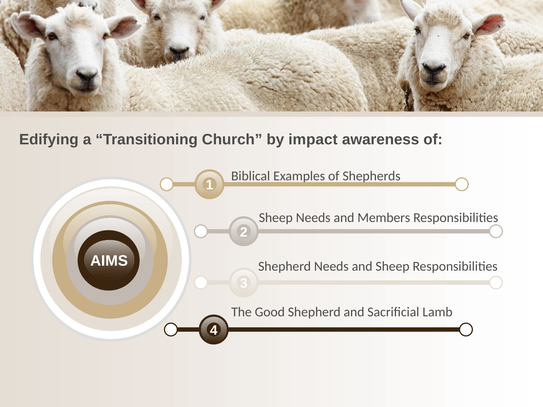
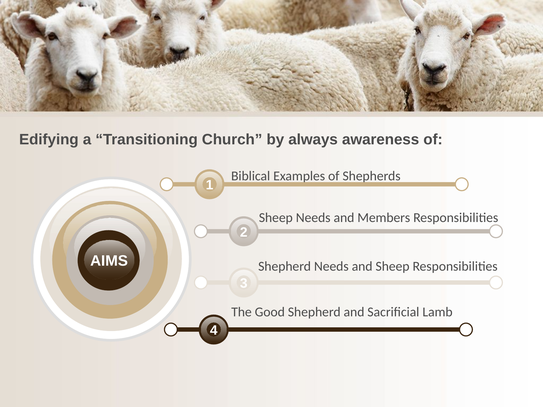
impact: impact -> always (313, 140)
